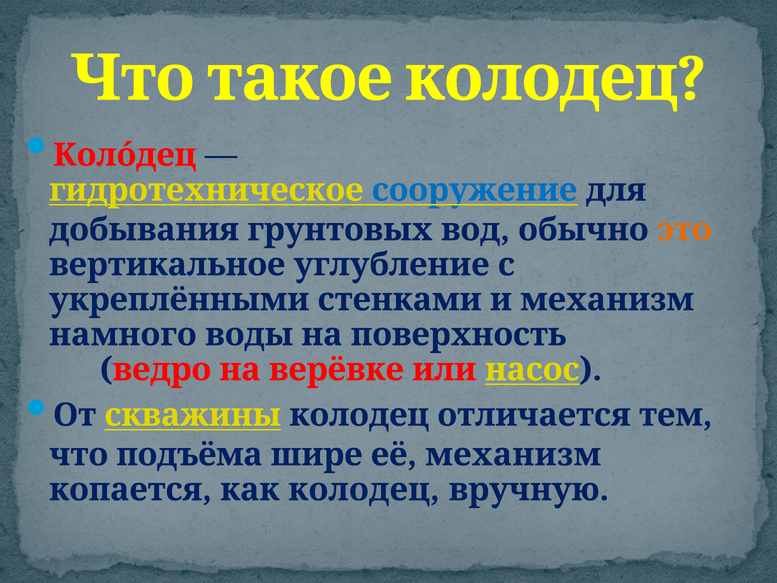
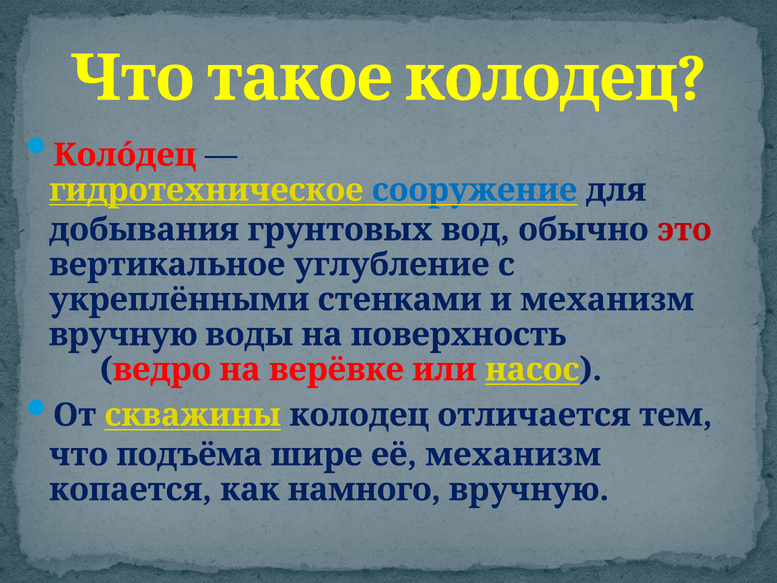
это colour: orange -> red (684, 230)
намного: намного -> вручную (123, 334)
как колодец: колодец -> намного (364, 489)
